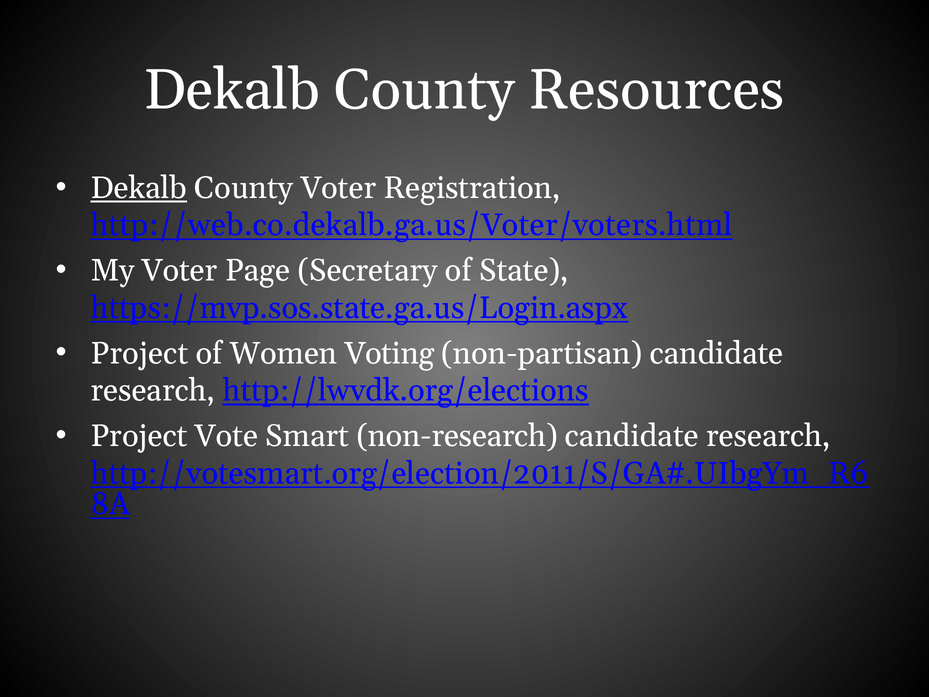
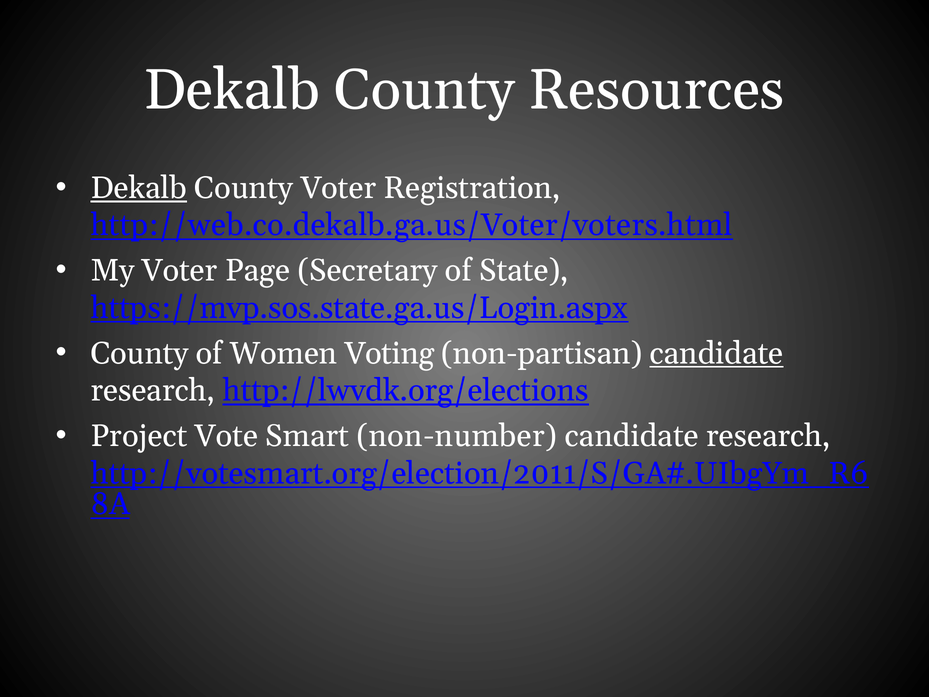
Project: Project -> County (140, 353)
candidate underline: none -> present (717, 353)
non-research: non-research -> non-number (457, 436)
